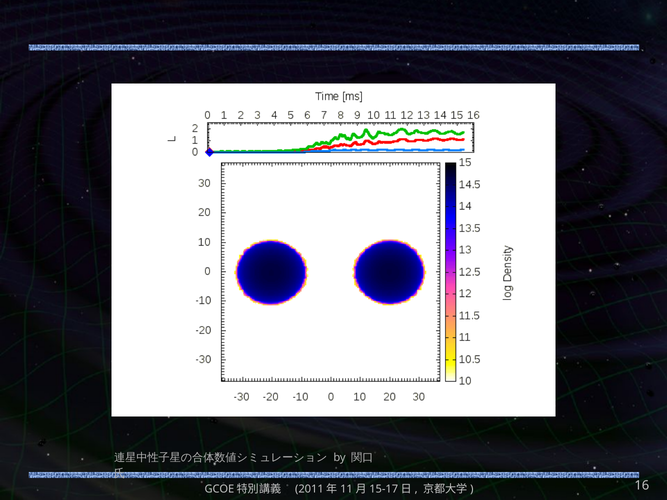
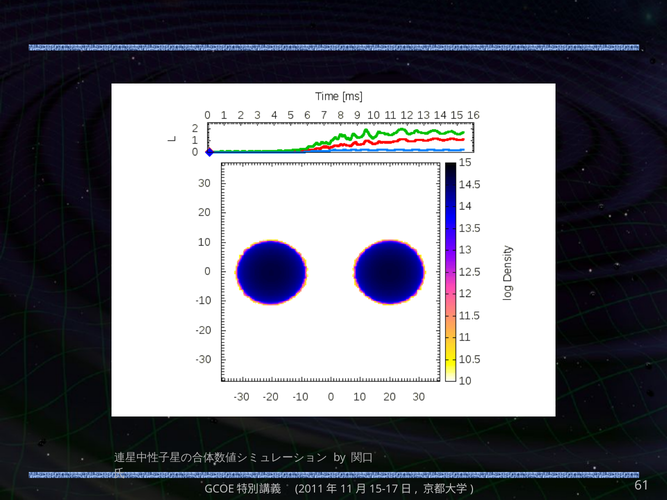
16: 16 -> 61 (642, 486)
